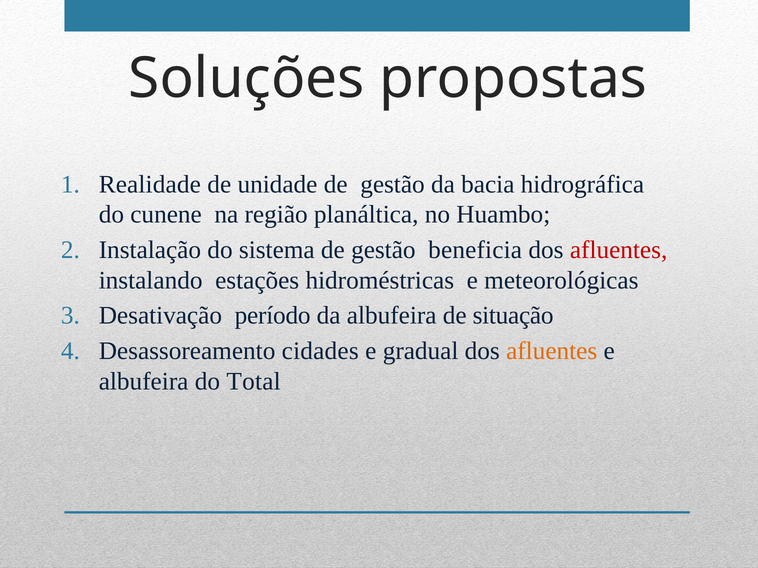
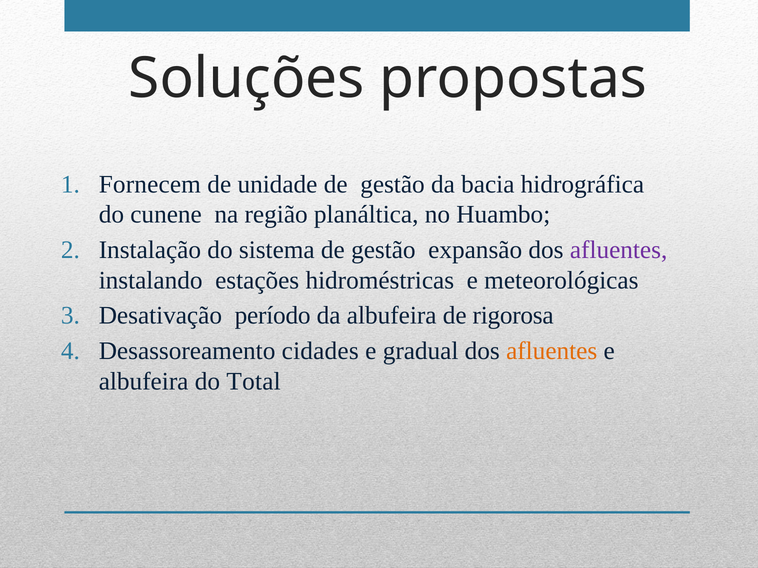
Realidade: Realidade -> Fornecem (150, 185)
beneficia: beneficia -> expansão (475, 250)
afluentes colour: red -> purple (619, 250)
situação: situação -> rigorosa (513, 316)
